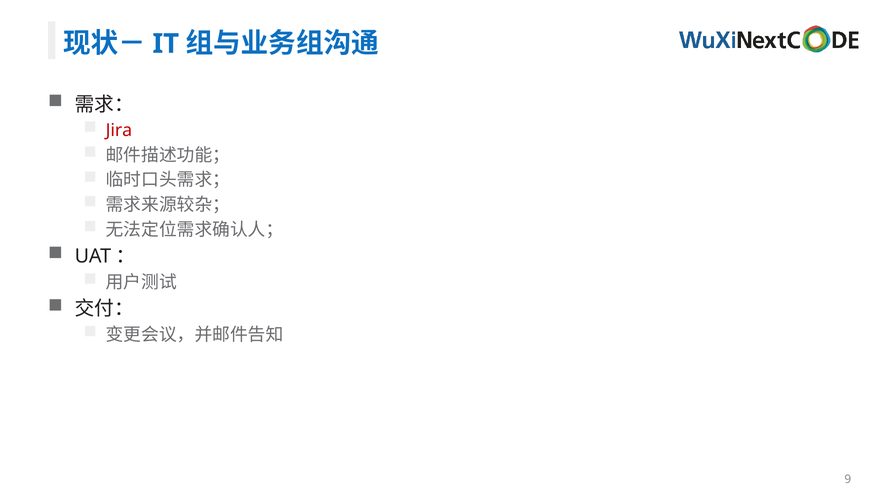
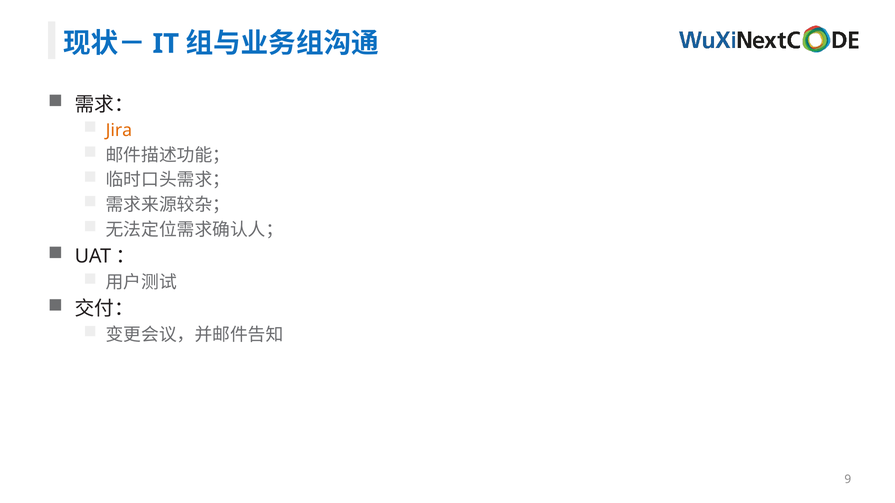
Jira colour: red -> orange (119, 131)
